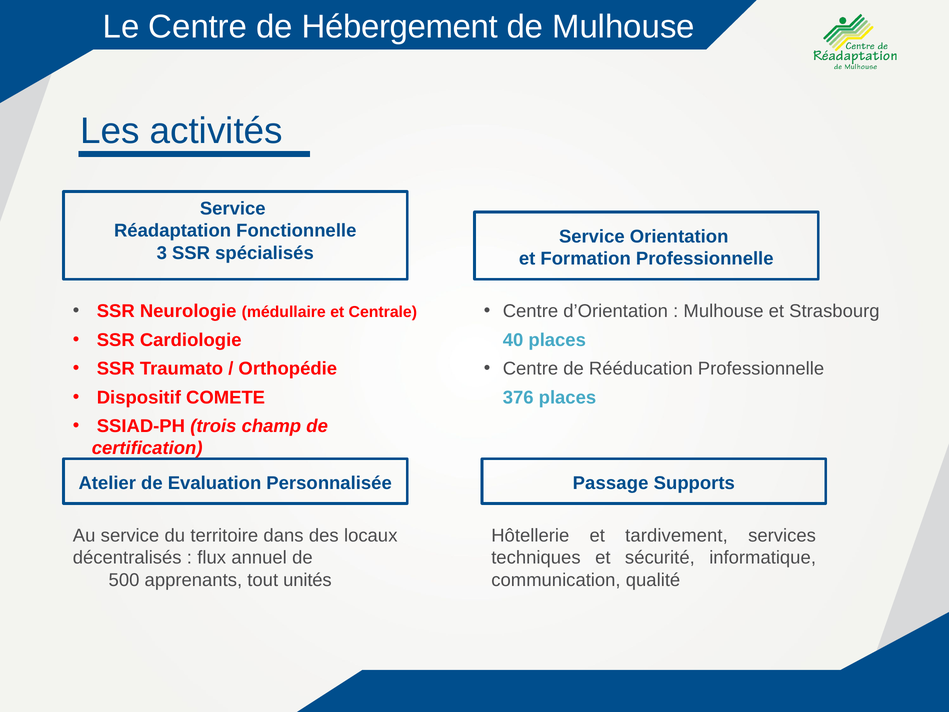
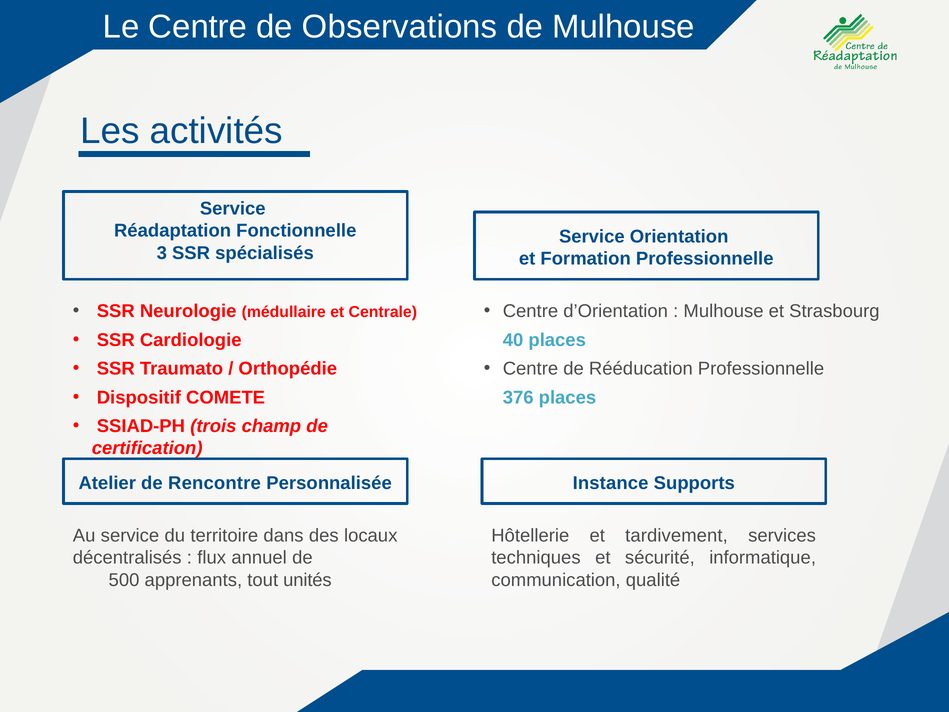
Hébergement: Hébergement -> Observations (400, 27)
Evaluation: Evaluation -> Rencontre (214, 483)
Passage: Passage -> Instance (611, 483)
